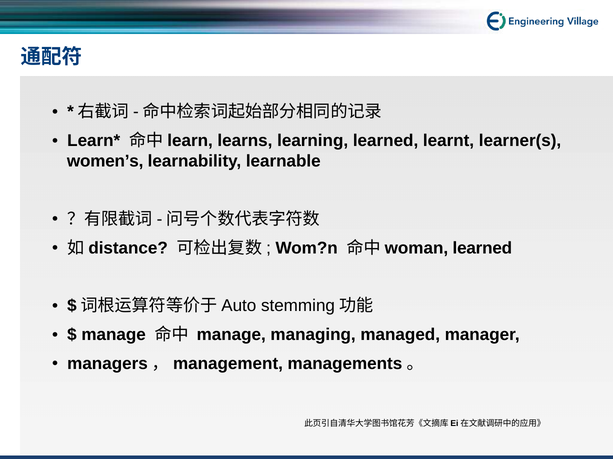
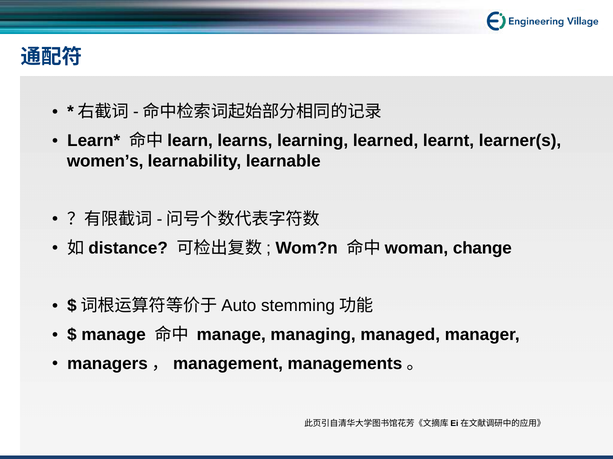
learned: learned -> change (482, 248)
